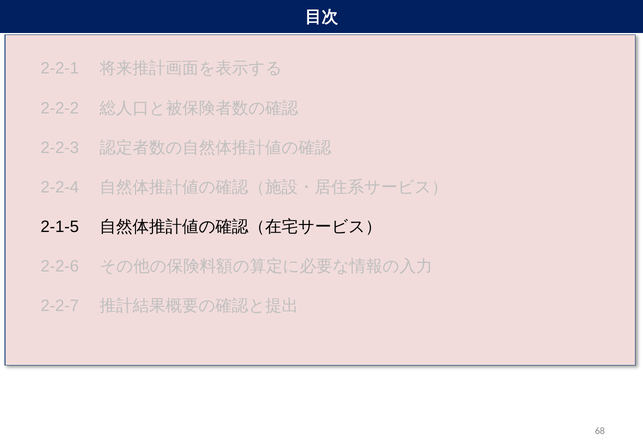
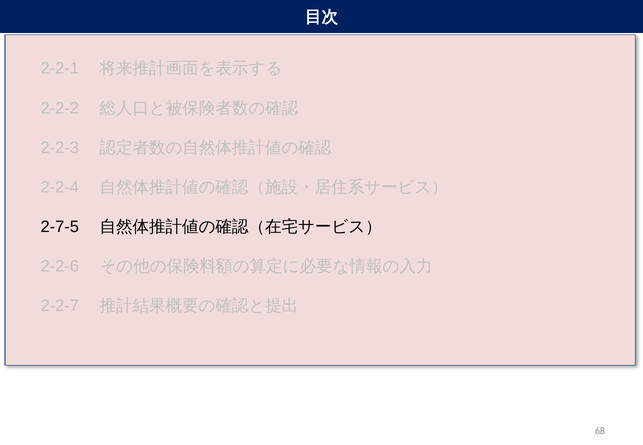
2-1-5: 2-1-5 -> 2-7-5 (60, 227)
